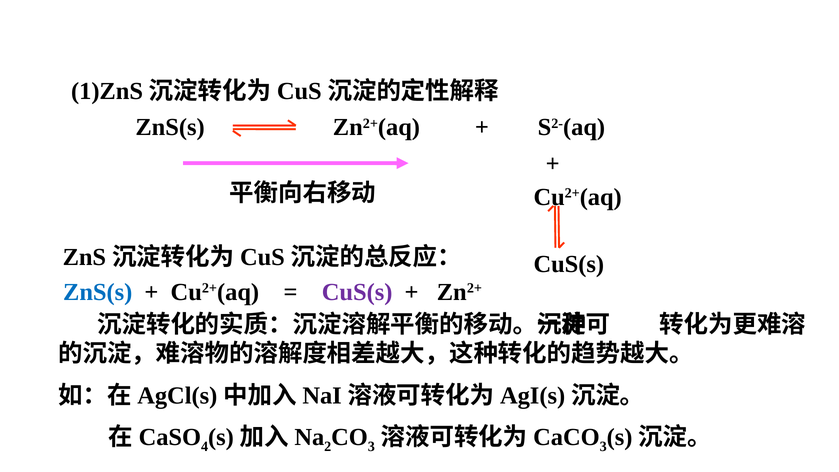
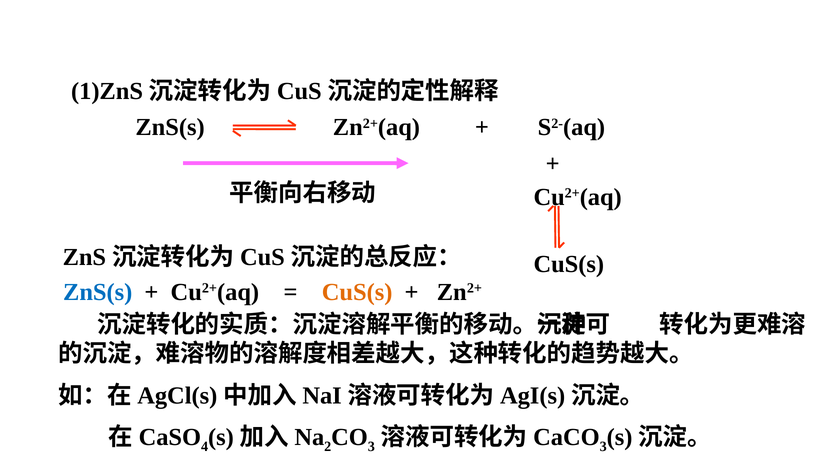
CuS(s colour: purple -> orange (357, 292)
